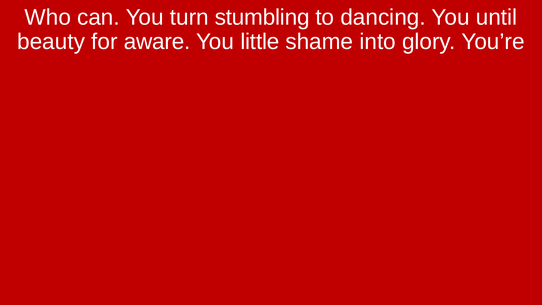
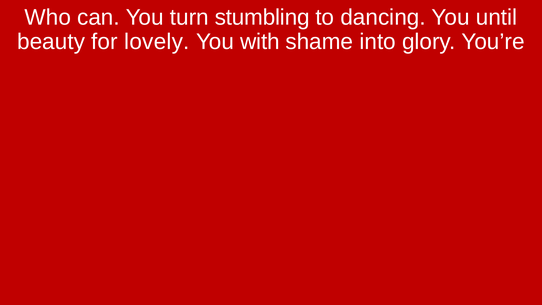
aware: aware -> lovely (157, 42)
little: little -> with (260, 42)
